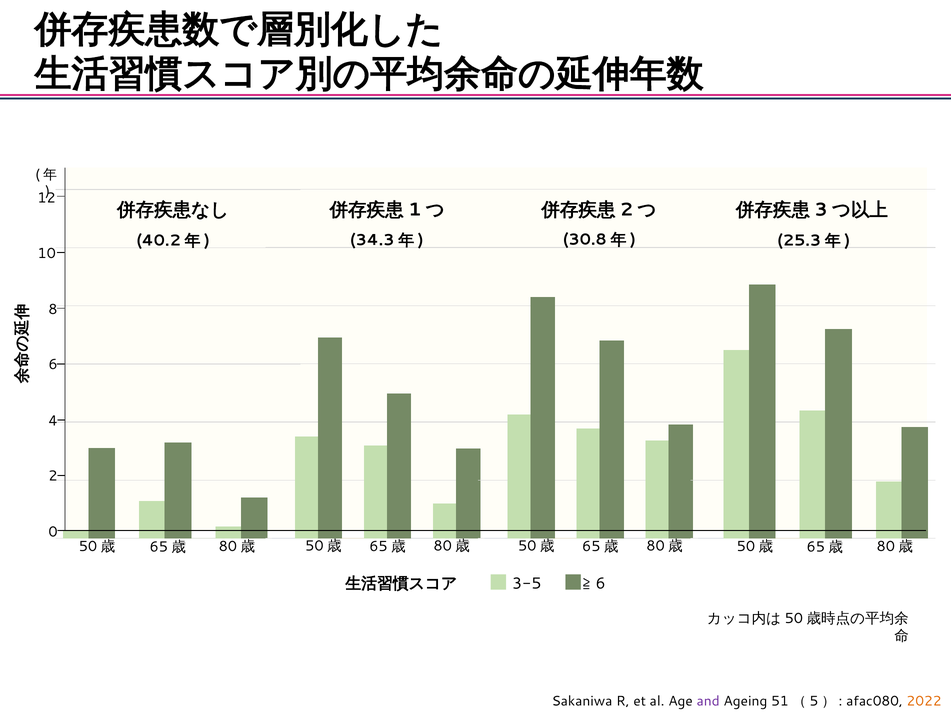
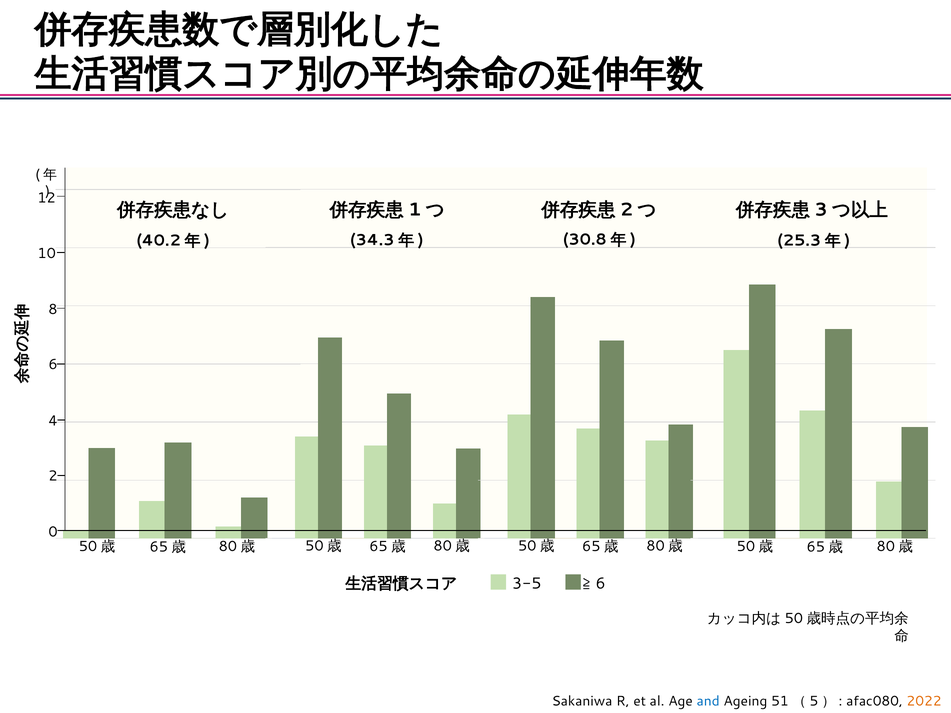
and colour: purple -> blue (708, 701)
